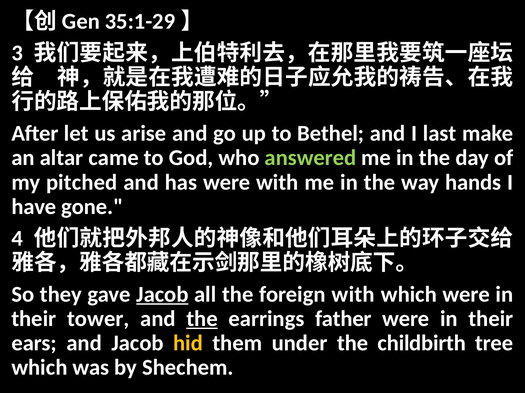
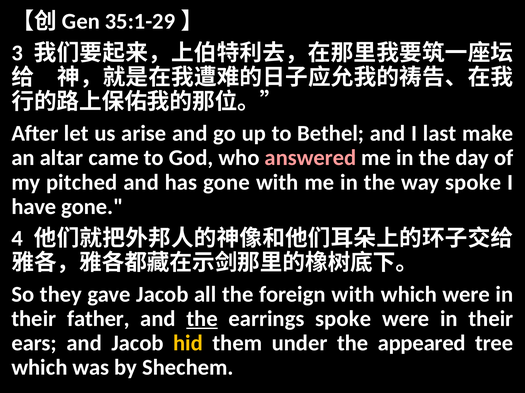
answered colour: light green -> pink (310, 158)
has were: were -> gone (227, 183)
way hands: hands -> spoke (473, 183)
Jacob underline: present -> none (162, 295)
tower: tower -> father (98, 319)
earrings father: father -> spoke (343, 319)
childbirth: childbirth -> appeared (422, 344)
